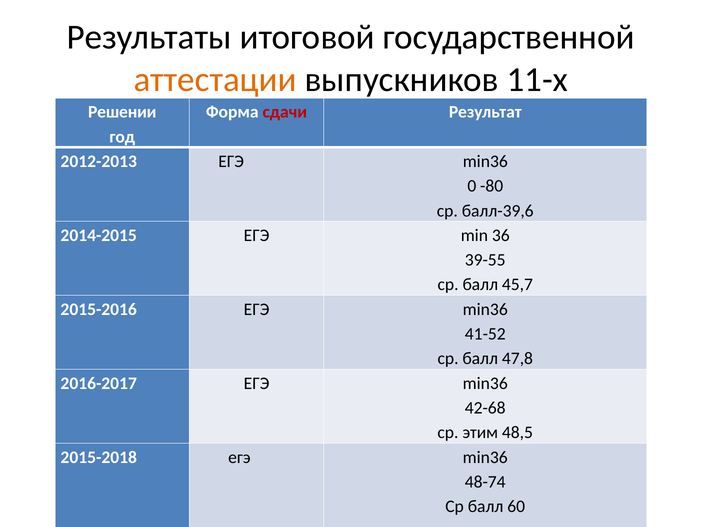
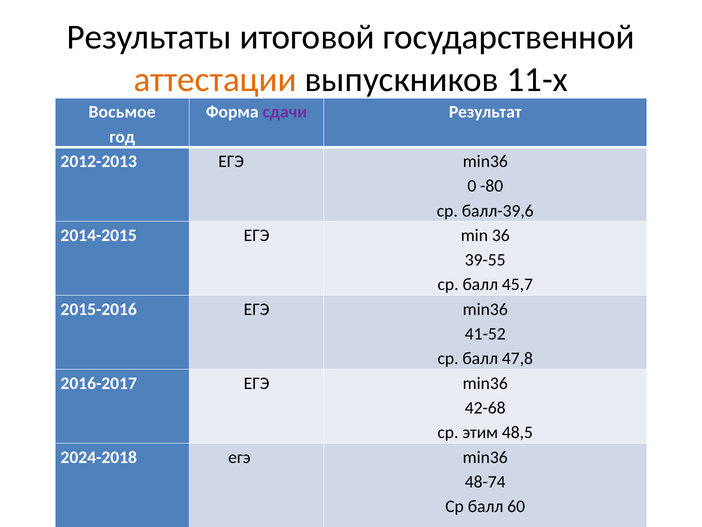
Решении: Решении -> Восьмое (122, 112)
сдачи colour: red -> purple (285, 112)
2015-2018: 2015-2018 -> 2024-2018 (99, 457)
